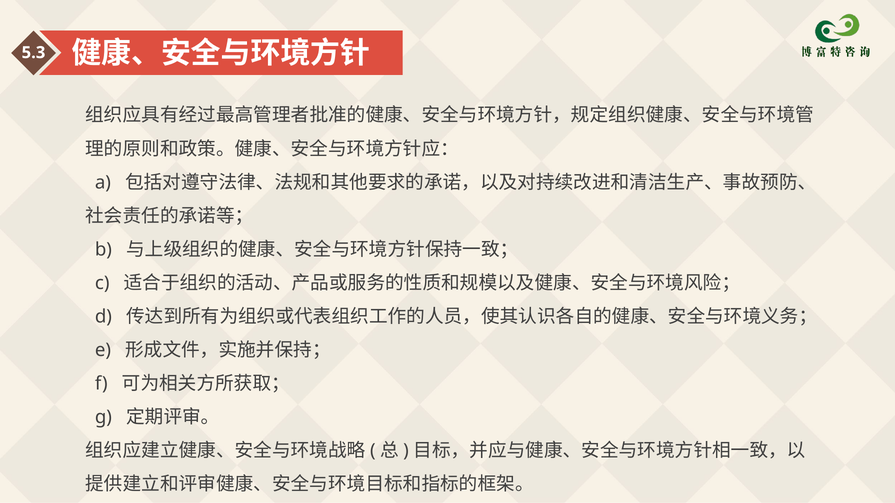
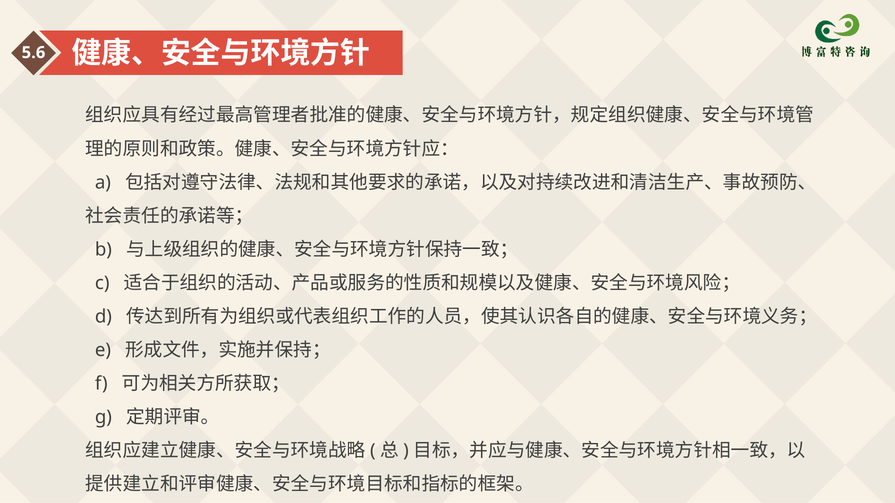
5.3: 5.3 -> 5.6 (33, 53)
